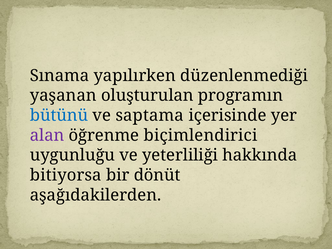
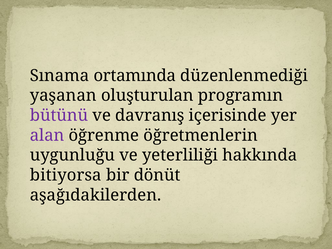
yapılırken: yapılırken -> ortamında (135, 76)
bütünü colour: blue -> purple (59, 115)
saptama: saptama -> davranış (150, 115)
biçimlendirici: biçimlendirici -> öğretmenlerin (201, 135)
